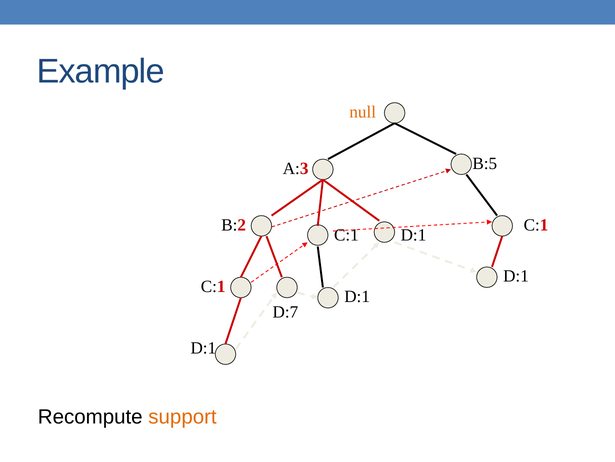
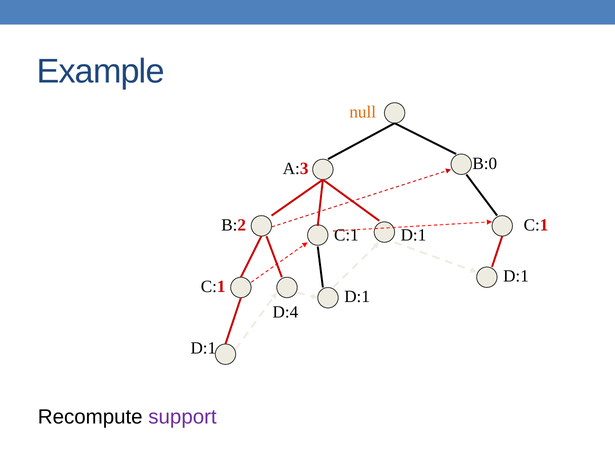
B:5: B:5 -> B:0 (485, 163)
D:7: D:7 -> D:4 (285, 312)
support colour: orange -> purple (183, 416)
